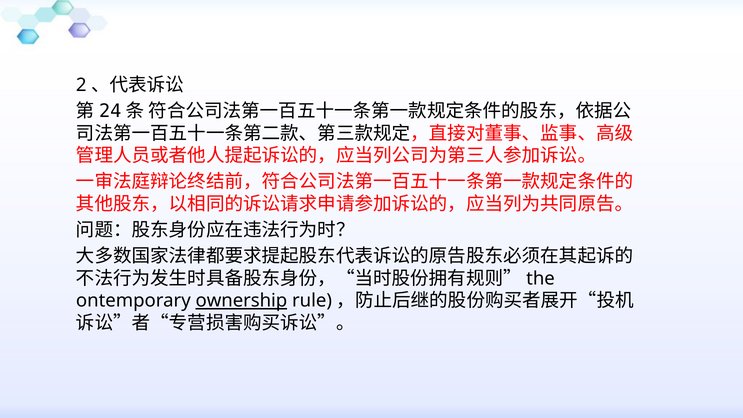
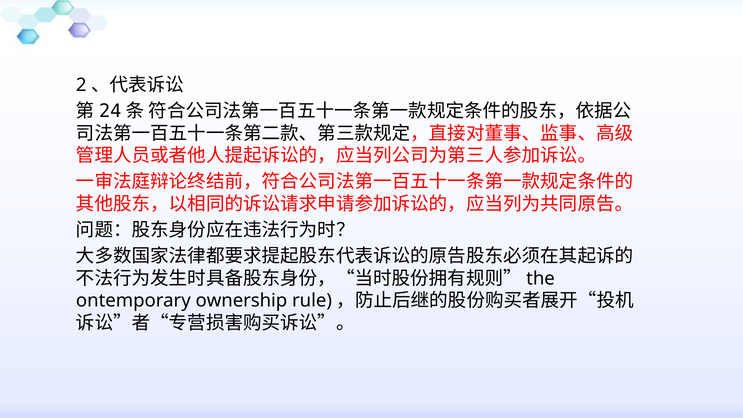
ownership underline: present -> none (241, 301)
